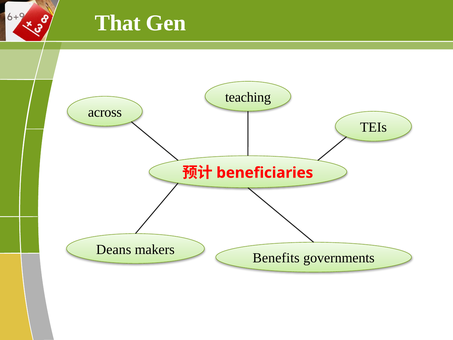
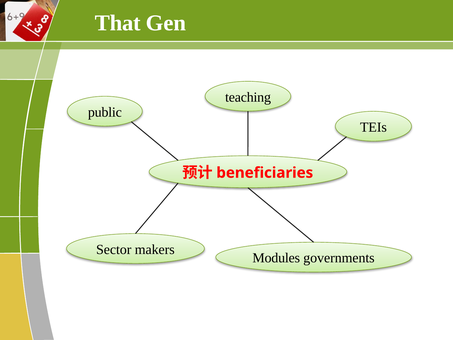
across: across -> public (105, 112)
Deans: Deans -> Sector (114, 249)
Benefits: Benefits -> Modules (276, 258)
